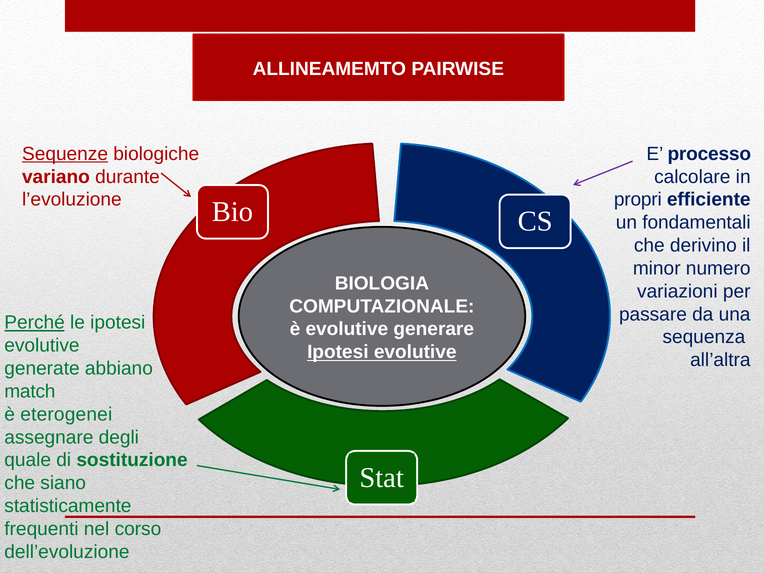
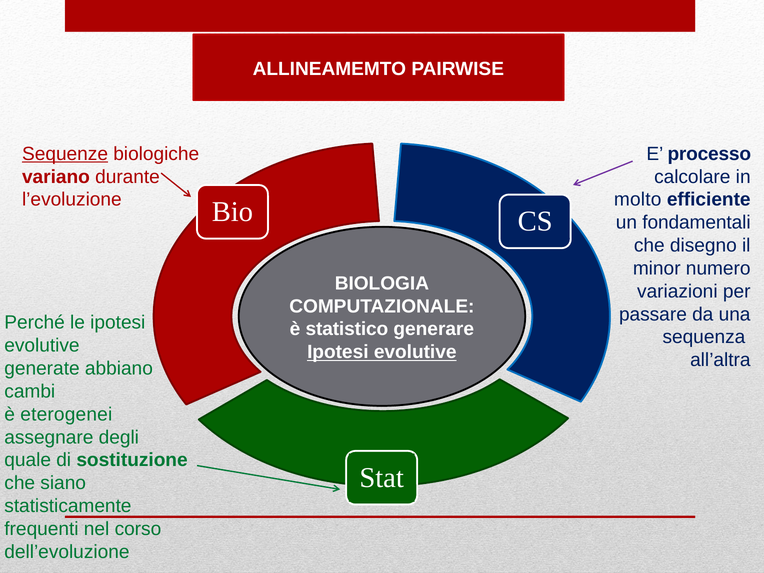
propri: propri -> molto (638, 200)
derivino: derivino -> disegno (703, 245)
Perché underline: present -> none (35, 323)
è evolutive: evolutive -> statistico (347, 329)
match: match -> cambi (30, 391)
